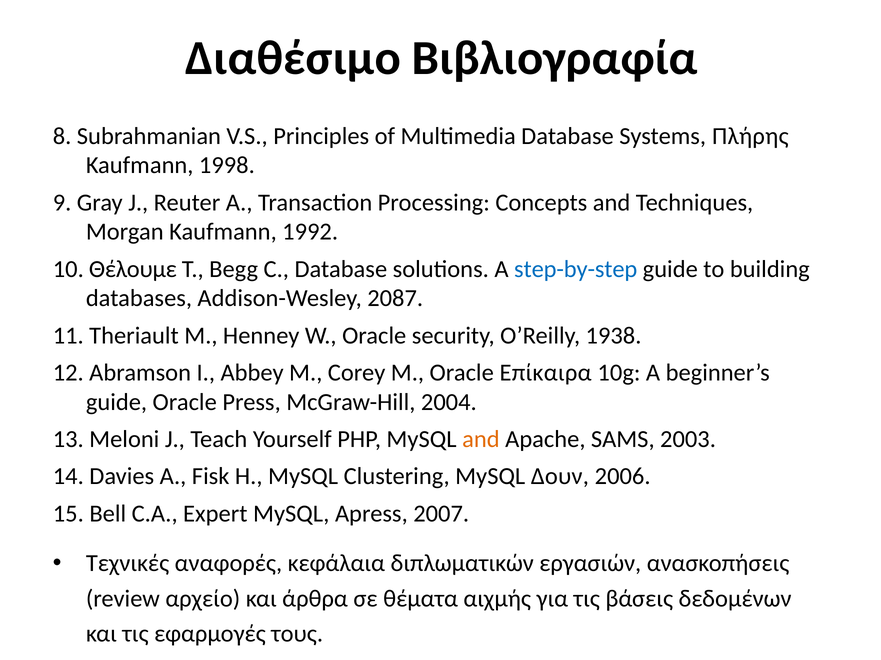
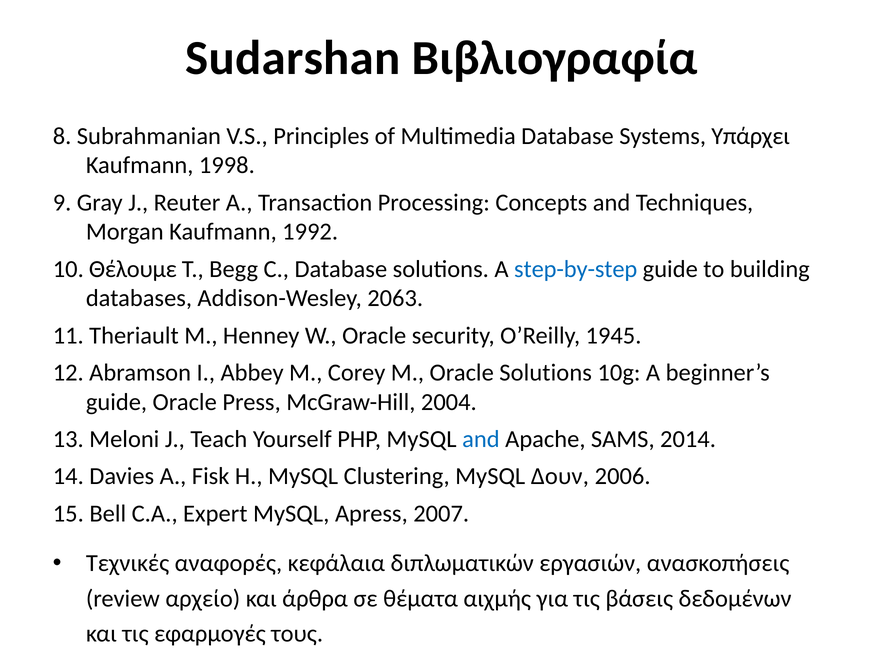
Διαθέσιμο: Διαθέσιμο -> Sudarshan (293, 58)
Πλήρης: Πλήρης -> Υπάρχει (751, 136)
2087: 2087 -> 2063 (395, 299)
1938: 1938 -> 1945 (614, 336)
Oracle Επίκαιρα: Επίκαιρα -> Solutions (546, 373)
and colour: orange -> blue (481, 440)
2003: 2003 -> 2014 (688, 440)
